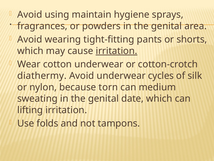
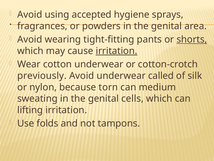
maintain: maintain -> accepted (92, 15)
shorts underline: none -> present (192, 39)
diathermy: diathermy -> previously (42, 76)
cycles: cycles -> called (161, 76)
date: date -> cells (132, 98)
